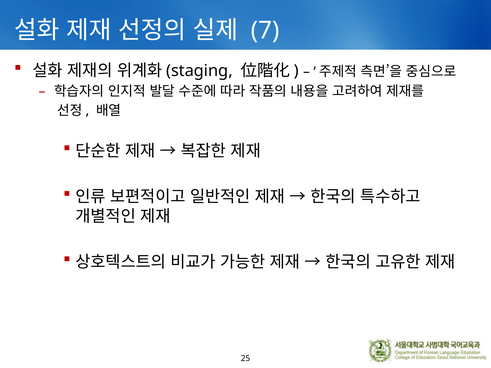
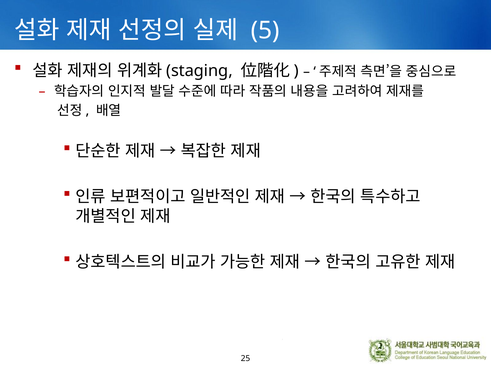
7: 7 -> 5 (265, 30)
